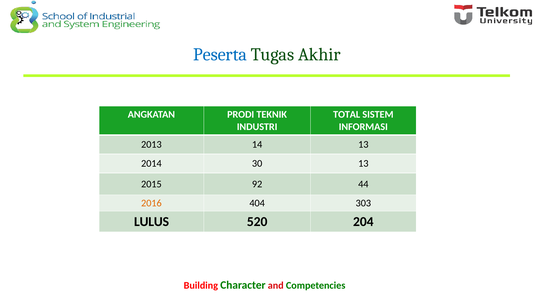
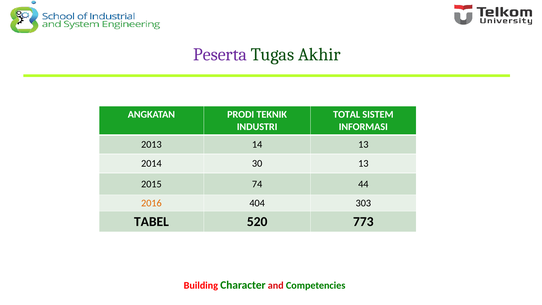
Peserta colour: blue -> purple (220, 54)
92: 92 -> 74 (257, 184)
LULUS: LULUS -> TABEL (151, 222)
204: 204 -> 773 (363, 222)
